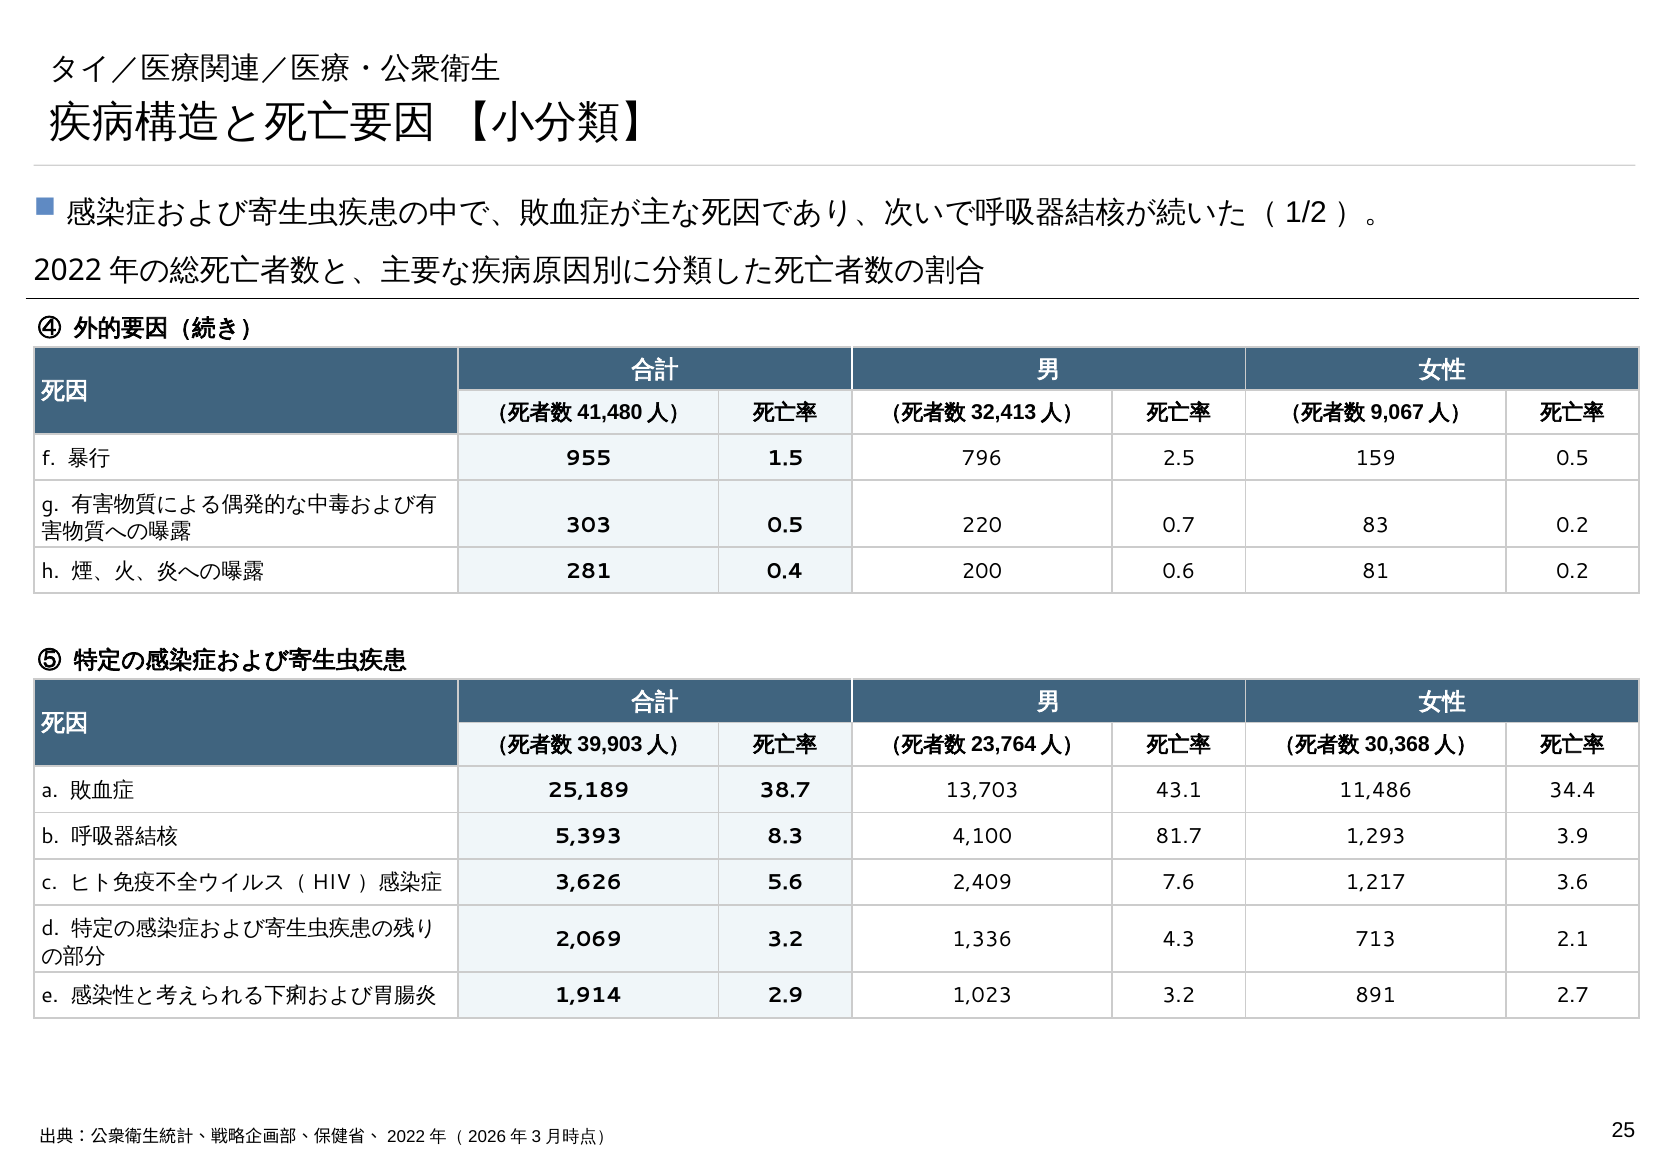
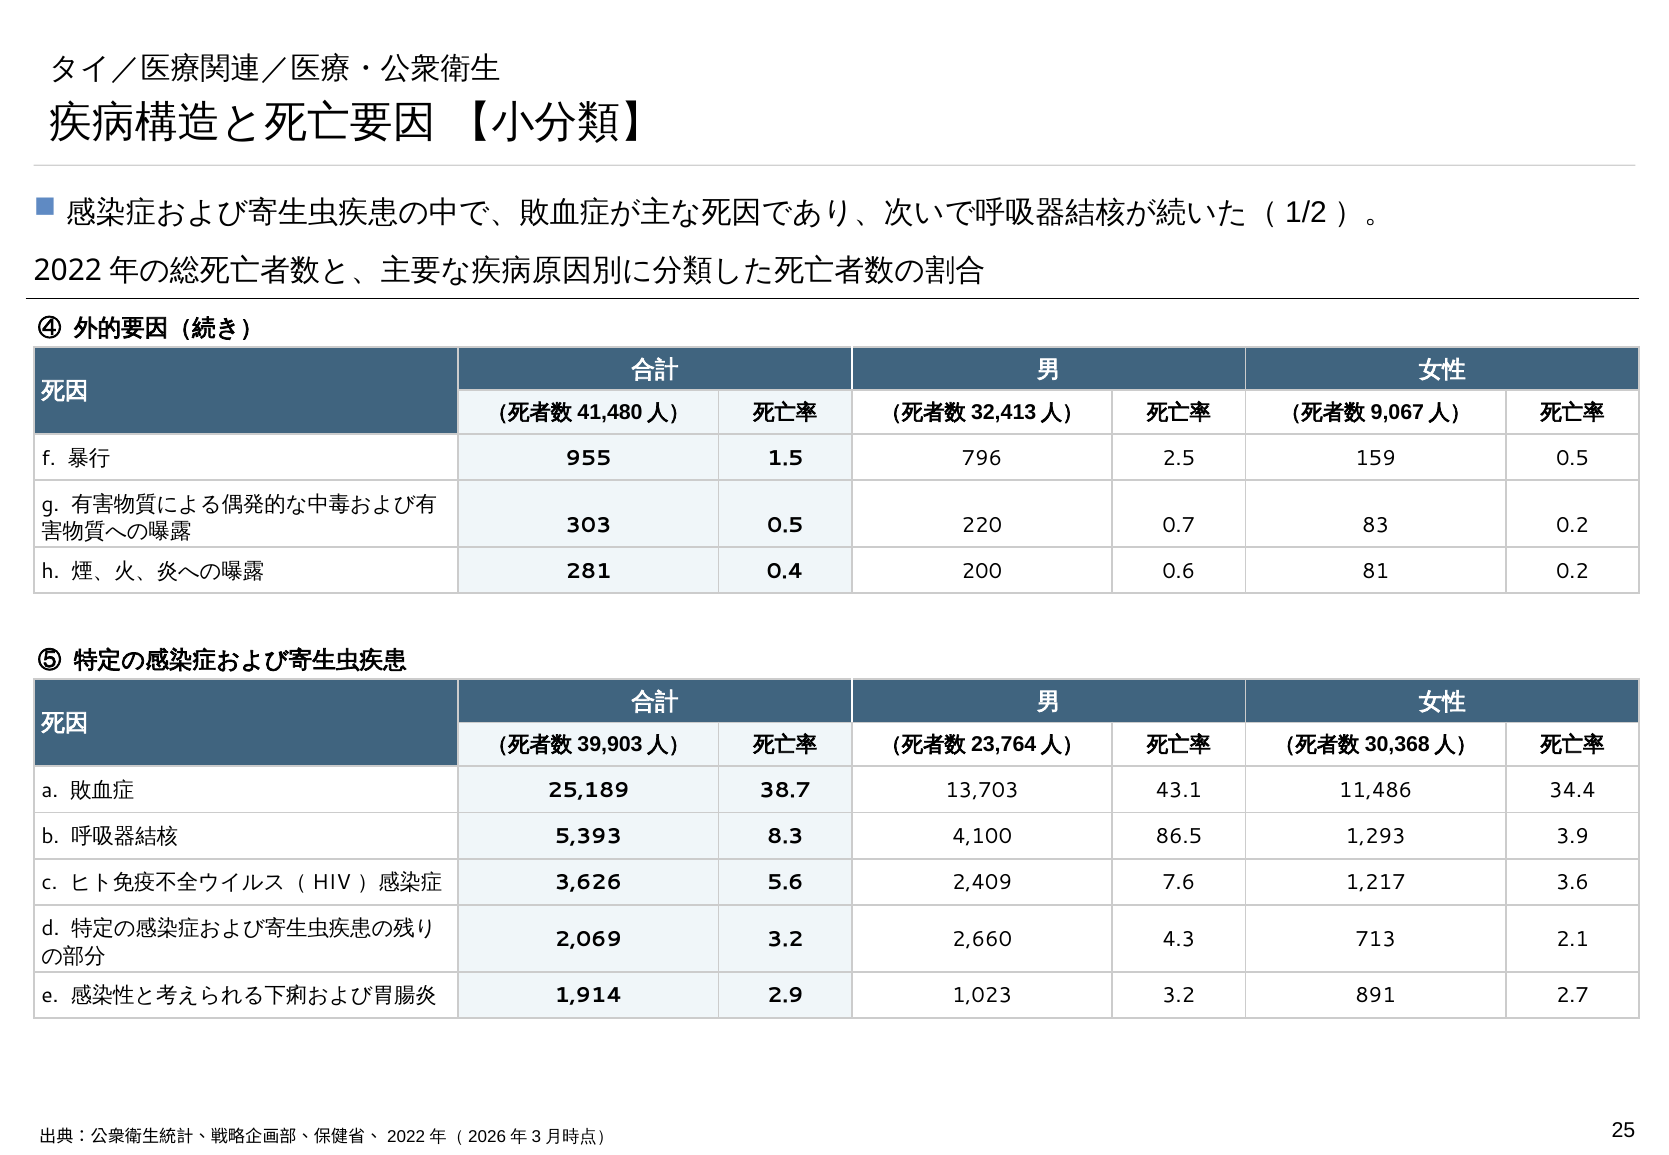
81.7: 81.7 -> 86.5 (1179, 837)
1,336: 1,336 -> 2,660 (982, 940)
